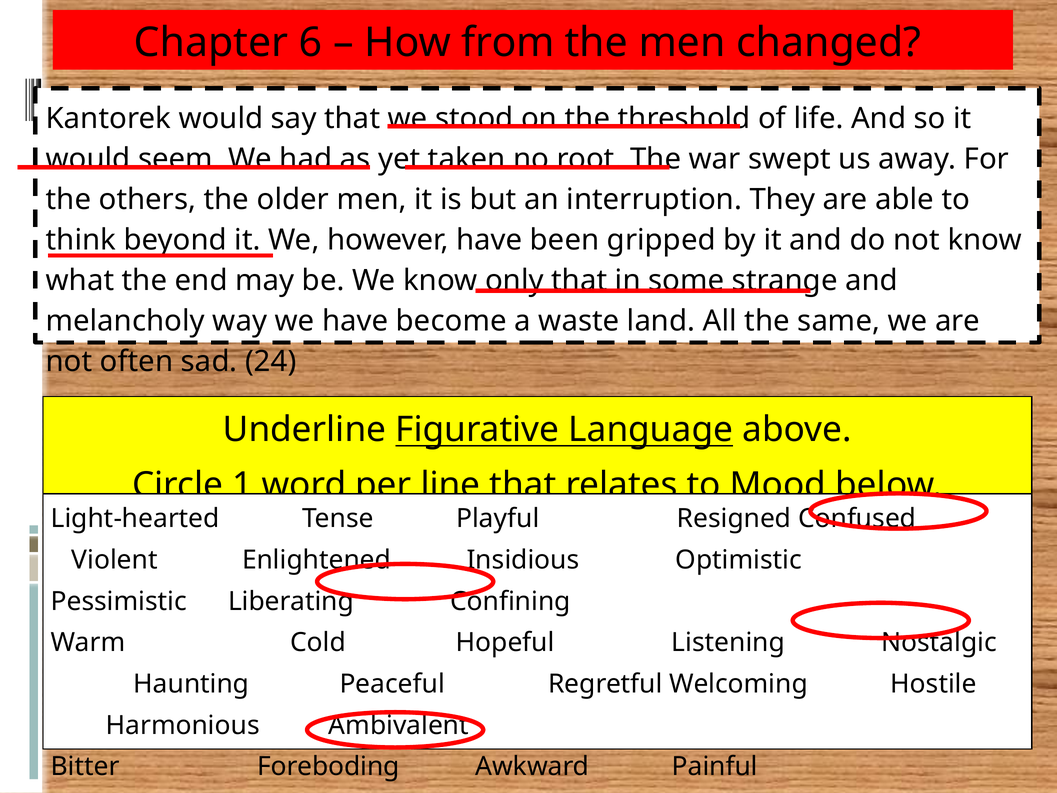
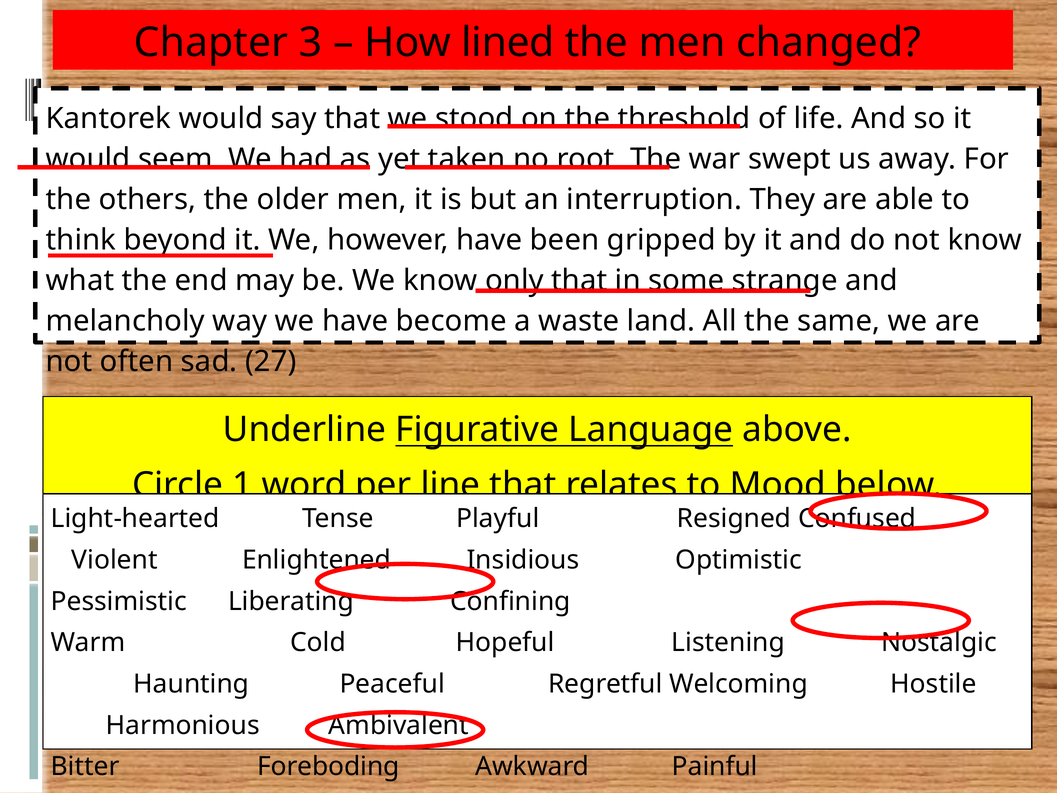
6: 6 -> 3 (311, 43)
from: from -> lined (508, 43)
24: 24 -> 27 (271, 362)
